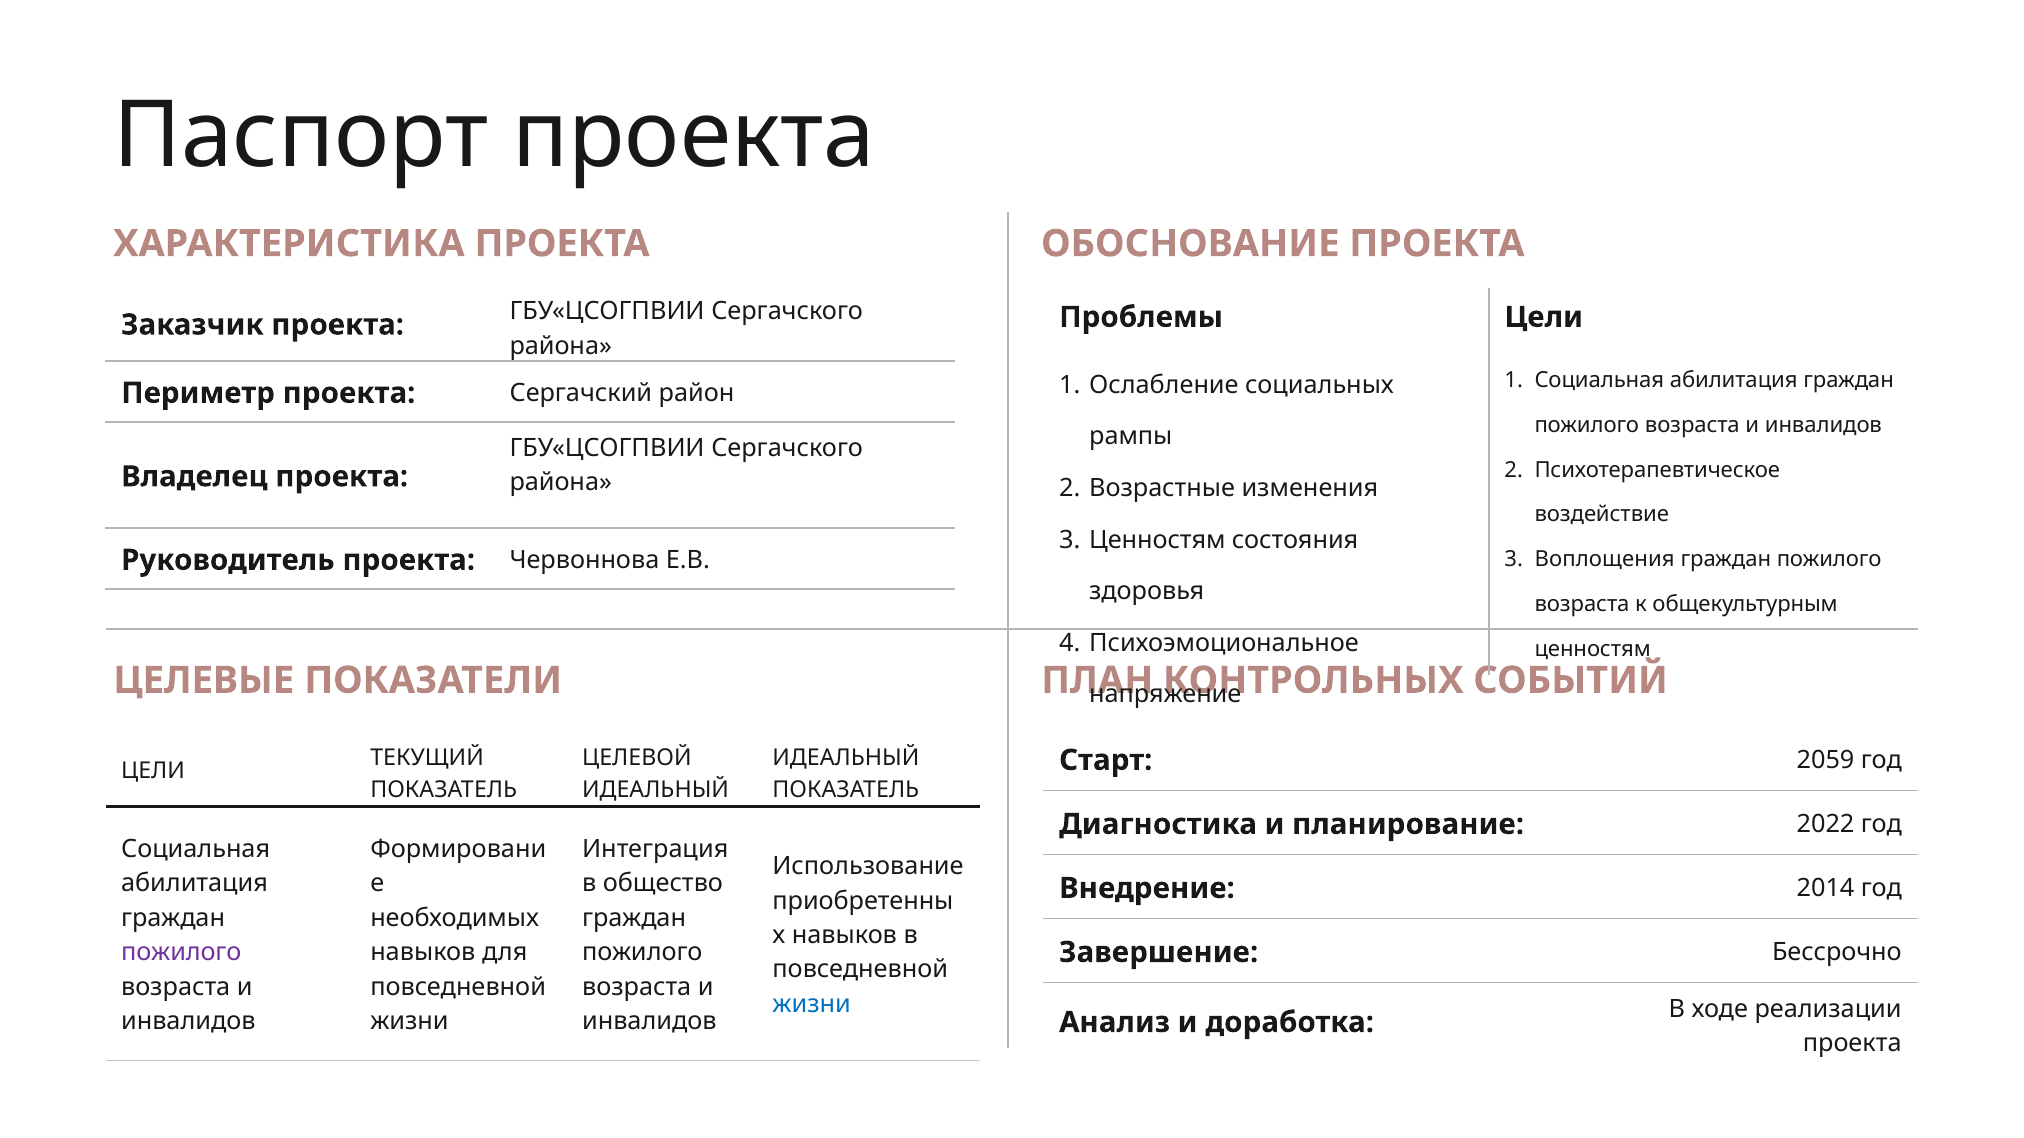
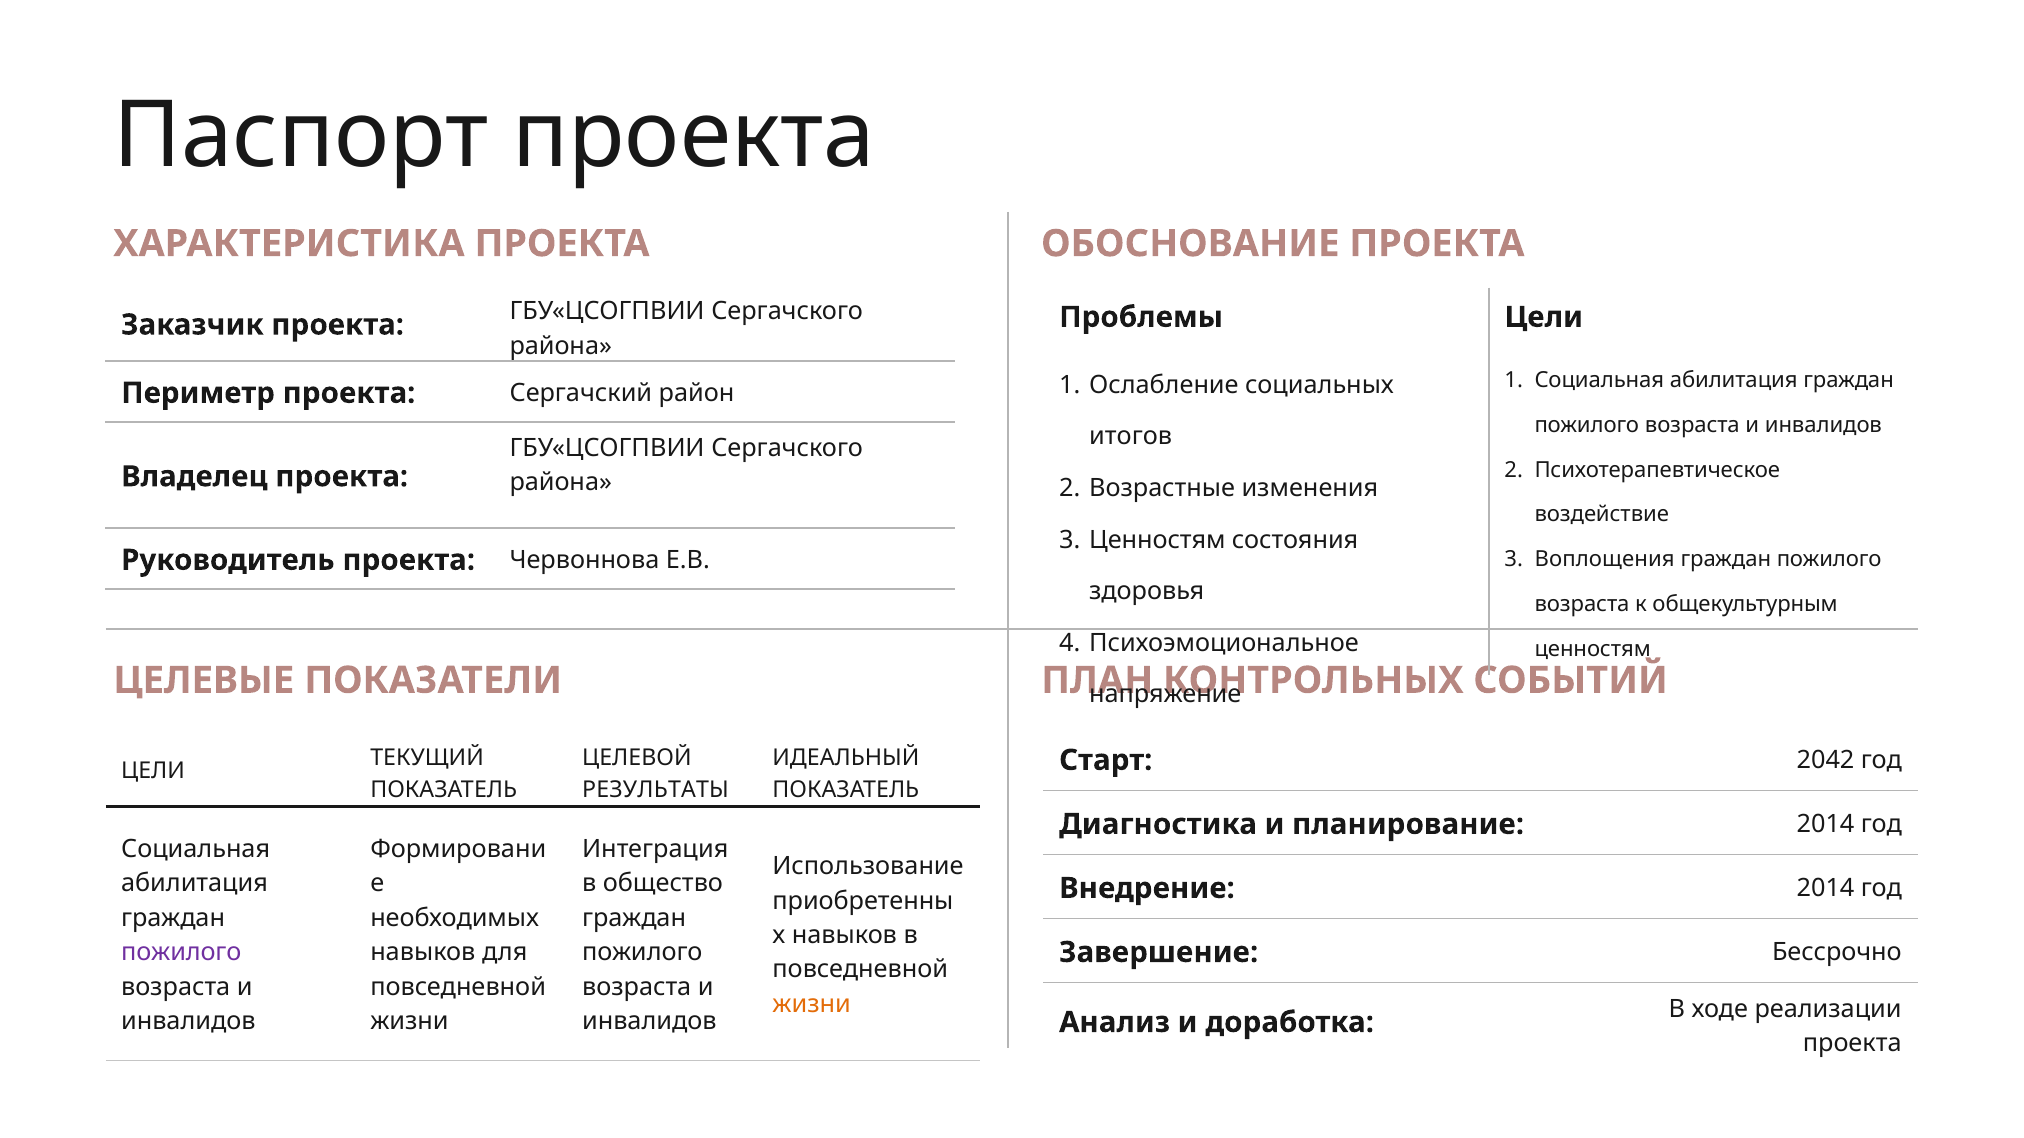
рампы: рампы -> итогов (1131, 437)
2059: 2059 -> 2042 (1826, 760)
ИДЕАЛЬНЫЙ: ИДЕАЛЬНЫЙ -> РЕЗУЛЬТАТЫ (655, 790)
планирование 2022: 2022 -> 2014 (1826, 824)
жизни colour: blue -> orange (812, 1004)
